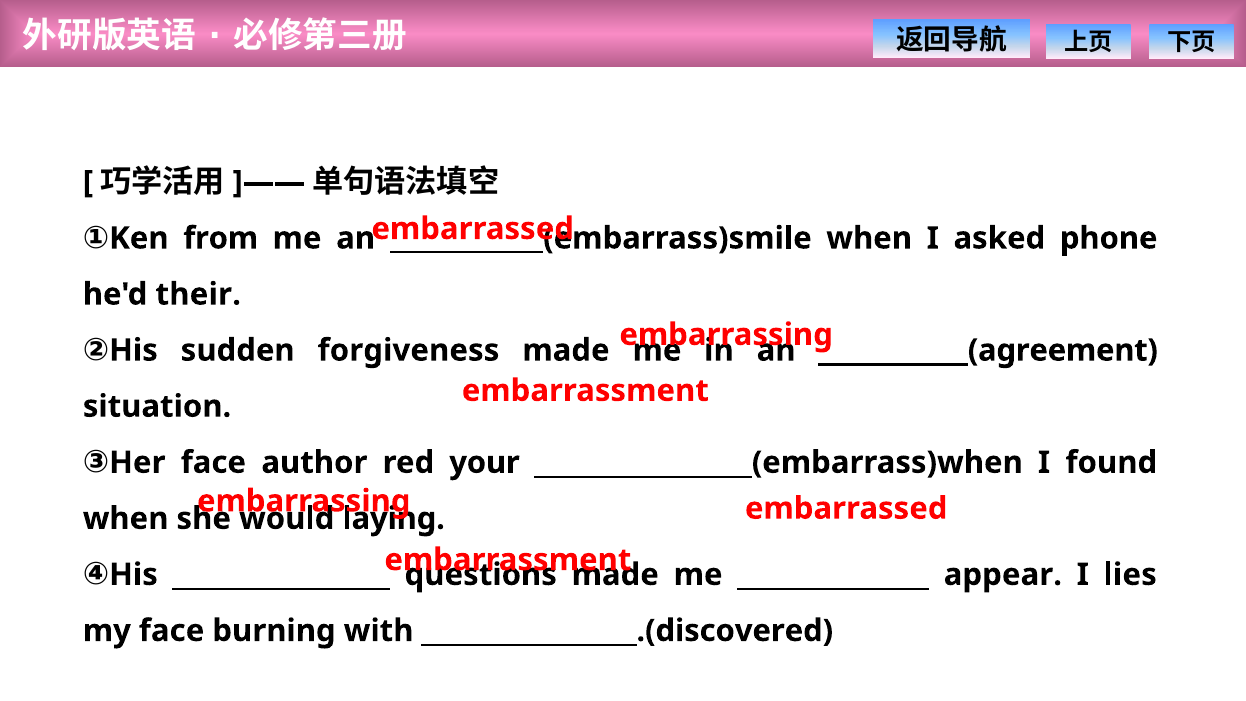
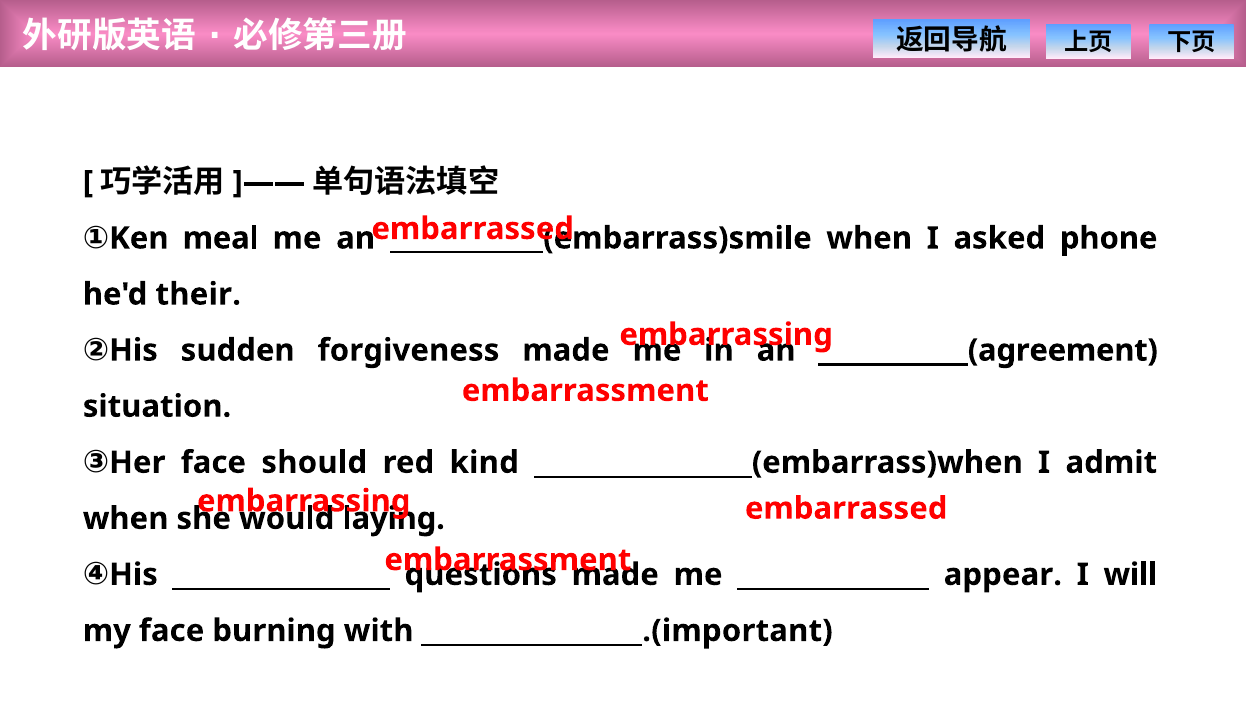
from: from -> meal (221, 238)
author: author -> should (314, 462)
your: your -> kind (484, 462)
found: found -> admit (1111, 462)
lies: lies -> will (1130, 575)
_________________.(discovered: _________________.(discovered -> _________________.(important (627, 631)
